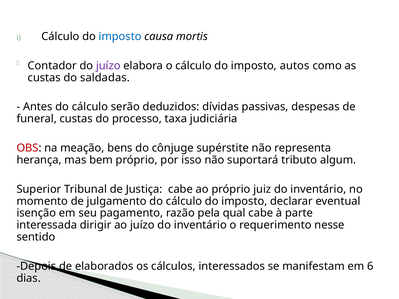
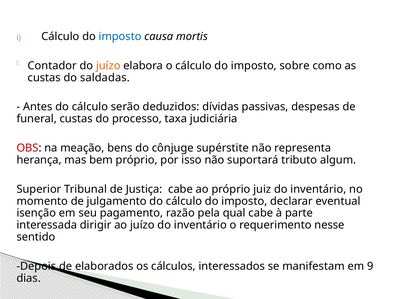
juízo colour: purple -> orange (108, 66)
autos: autos -> sobre (295, 66)
6: 6 -> 9 (370, 266)
